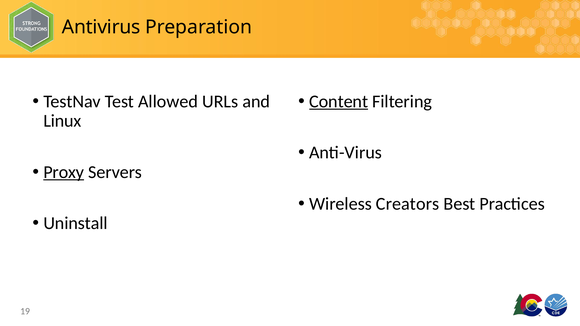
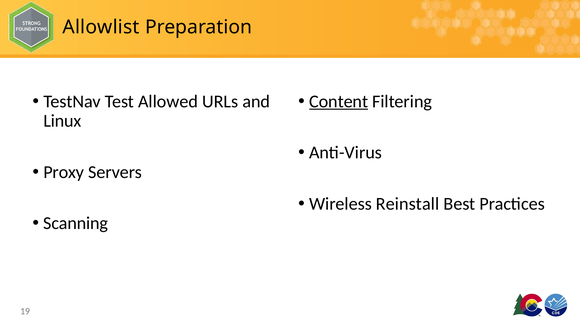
Antivirus: Antivirus -> Allowlist (101, 27)
Proxy underline: present -> none (64, 172)
Creators: Creators -> Reinstall (408, 204)
Uninstall: Uninstall -> Scanning (76, 224)
